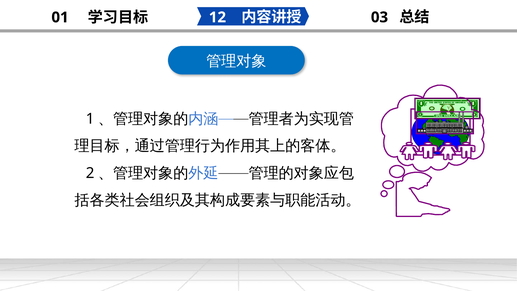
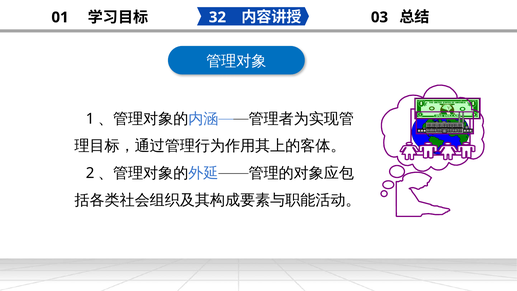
12: 12 -> 32 (217, 17)
